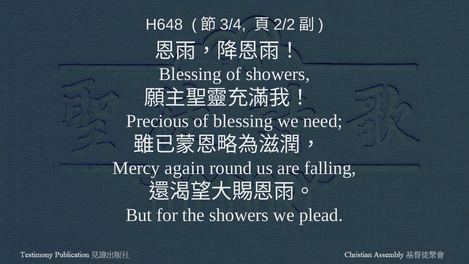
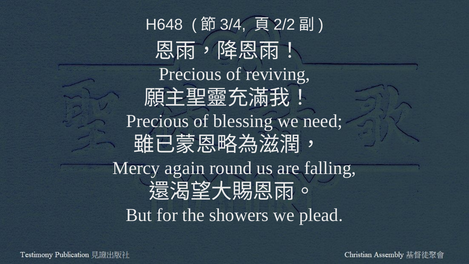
Blessing: Blessing -> Precious (190, 74)
of showers: showers -> reviving (278, 74)
